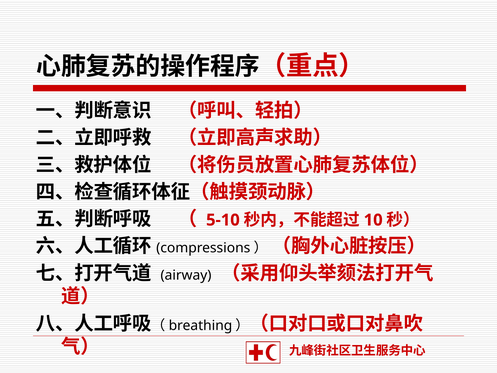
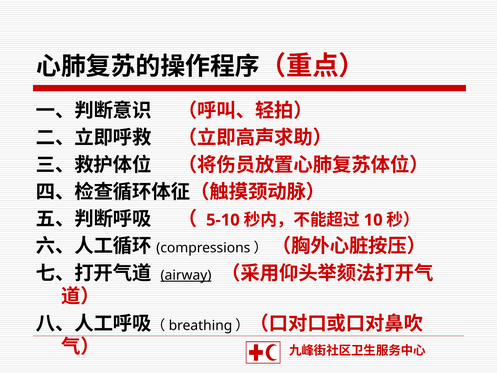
airway underline: none -> present (186, 275)
